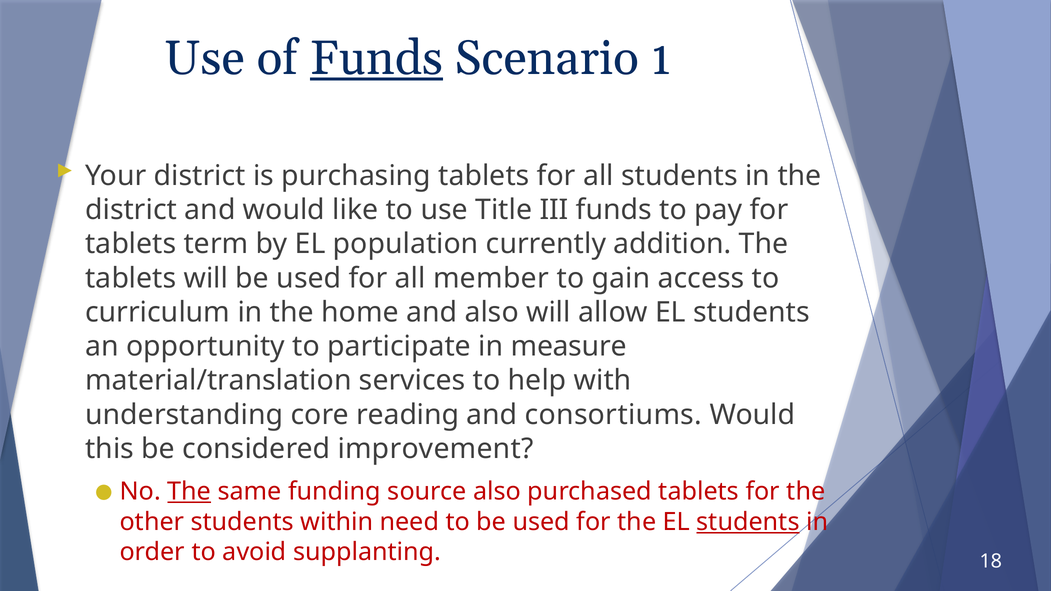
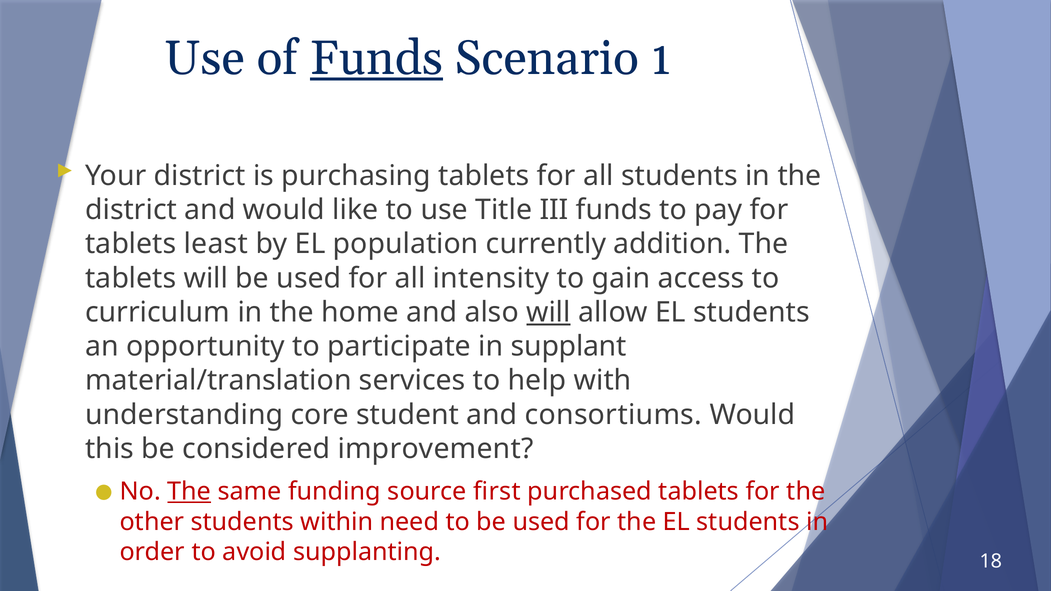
term: term -> least (216, 244)
member: member -> intensity (491, 278)
will underline: none -> present (548, 312)
measure: measure -> supplant (569, 346)
reading: reading -> student (408, 415)
source also: also -> first (497, 492)
students underline: present -> none (748, 522)
